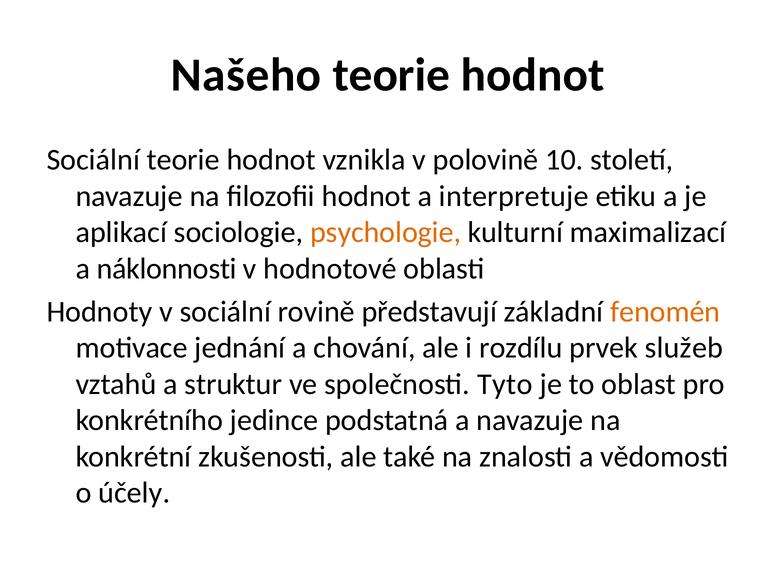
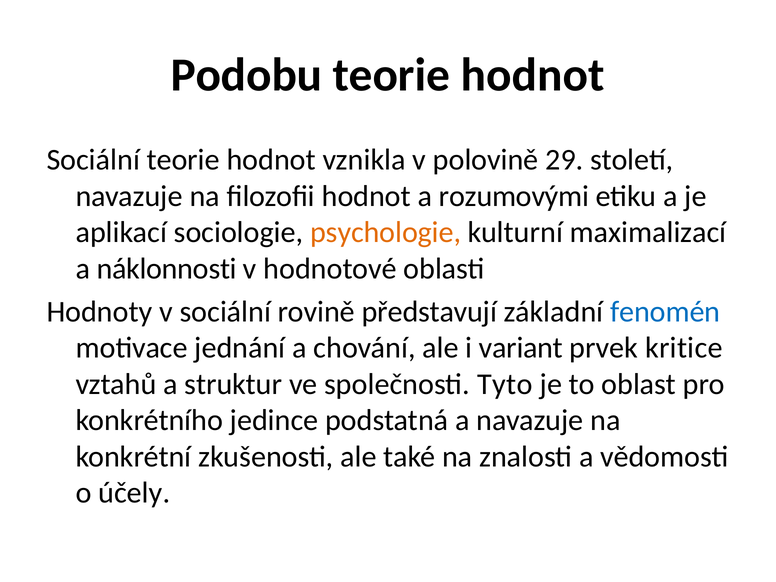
Našeho: Našeho -> Podobu (246, 75)
10: 10 -> 29 (564, 160)
interpretuje: interpretuje -> rozumovými (514, 196)
fenomén colour: orange -> blue (665, 312)
rozdílu: rozdílu -> variant (521, 348)
služeb: služeb -> kritice (684, 348)
